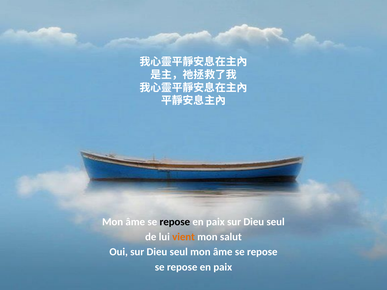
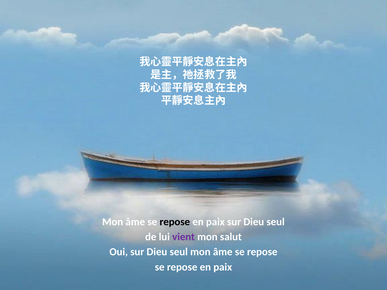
vient colour: orange -> purple (184, 237)
